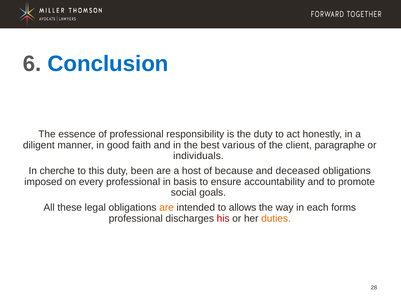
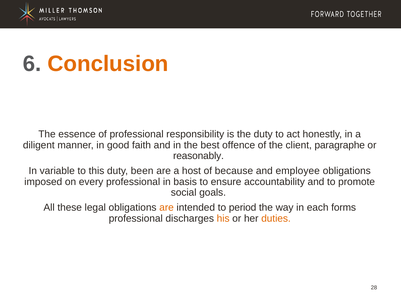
Conclusion colour: blue -> orange (108, 64)
various: various -> offence (239, 145)
individuals: individuals -> reasonably (199, 156)
cherche: cherche -> variable (57, 171)
deceased: deceased -> employee (298, 171)
allows: allows -> period (243, 208)
his colour: red -> orange (223, 218)
